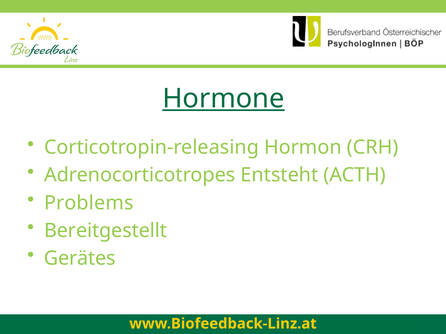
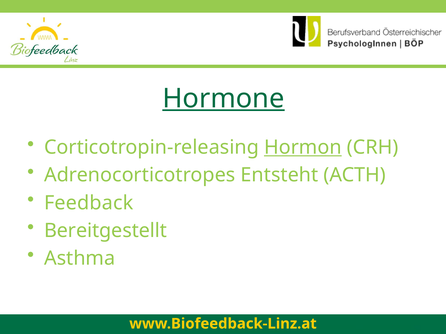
Hormon underline: none -> present (303, 148)
Problems: Problems -> Feedback (89, 203)
Gerätes: Gerätes -> Asthma (80, 259)
